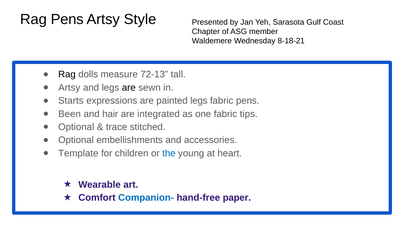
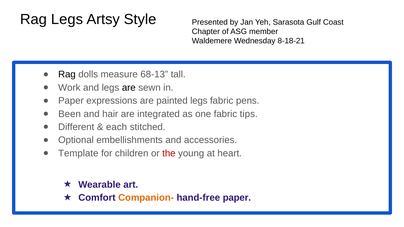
Rag Pens: Pens -> Legs (67, 19)
72-13: 72-13 -> 68-13 (154, 75)
Artsy: Artsy -> Work (69, 88)
Starts: Starts -> Paper (71, 101)
Optional: Optional -> Different (76, 127)
trace: trace -> each (117, 127)
the colour: blue -> red (169, 153)
Companion- colour: blue -> orange (146, 198)
